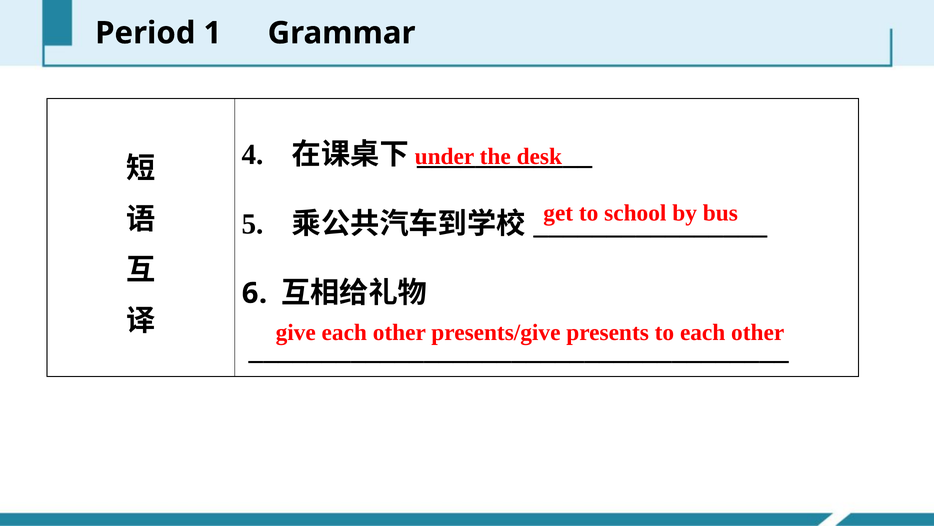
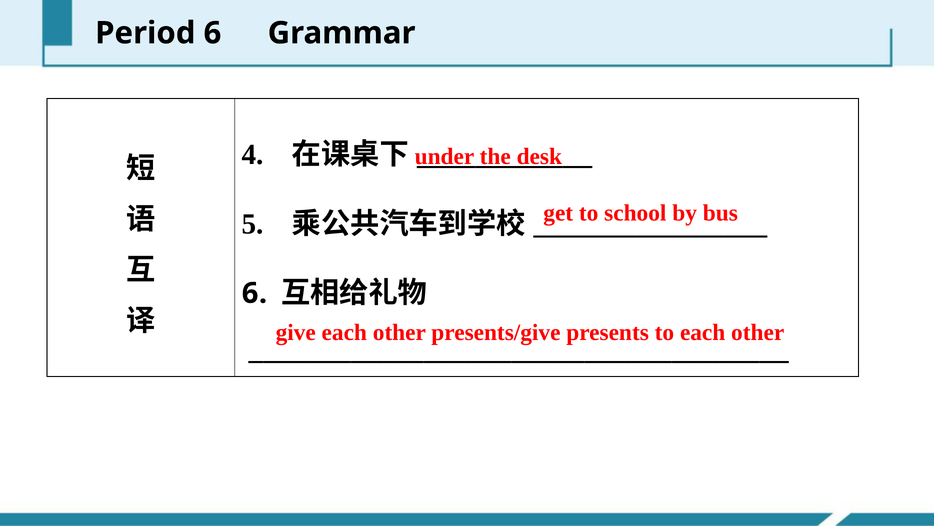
Period 1: 1 -> 6 (212, 33)
